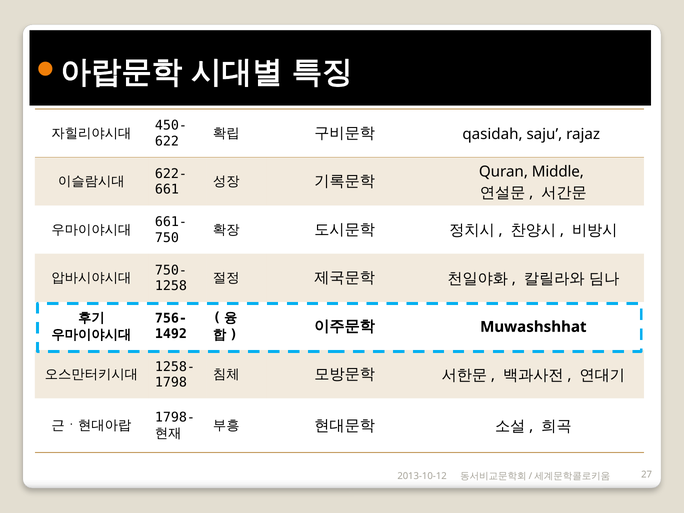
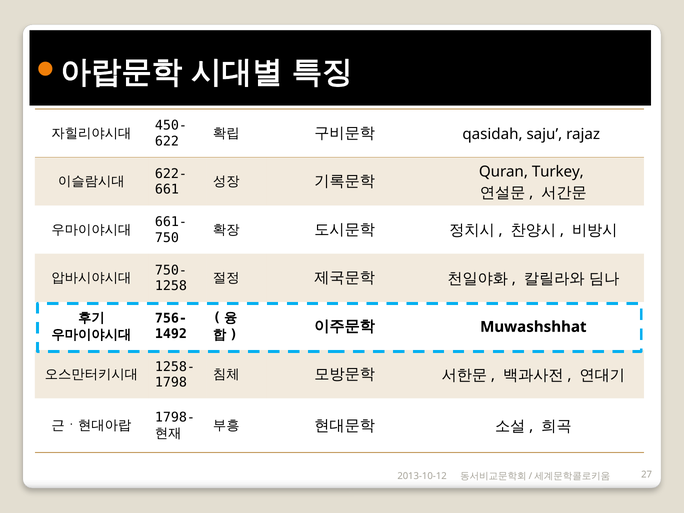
Middle: Middle -> Turkey (558, 172)
